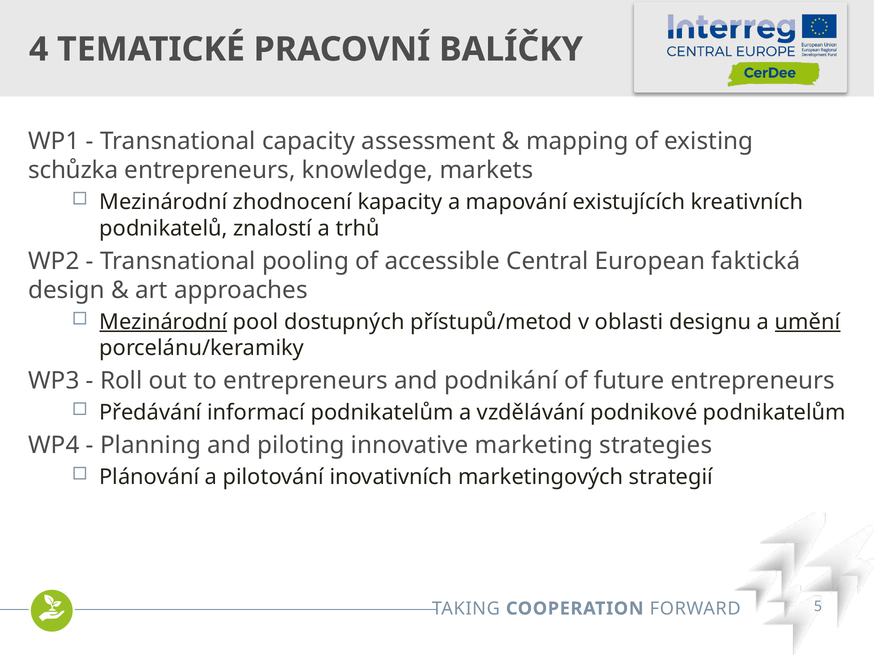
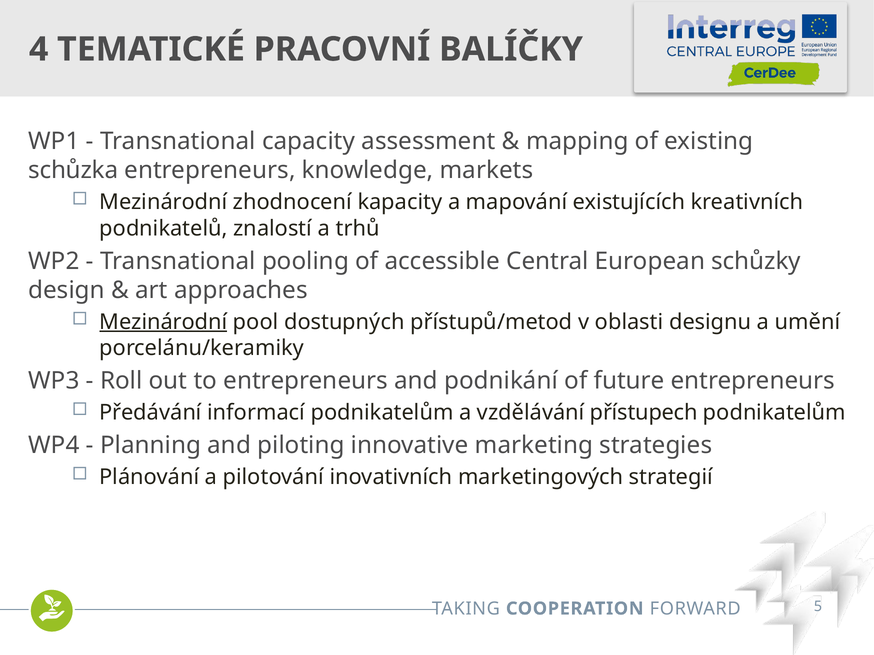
faktická: faktická -> schůzky (756, 261)
umění underline: present -> none (808, 322)
podnikové: podnikové -> přístupech (644, 413)
